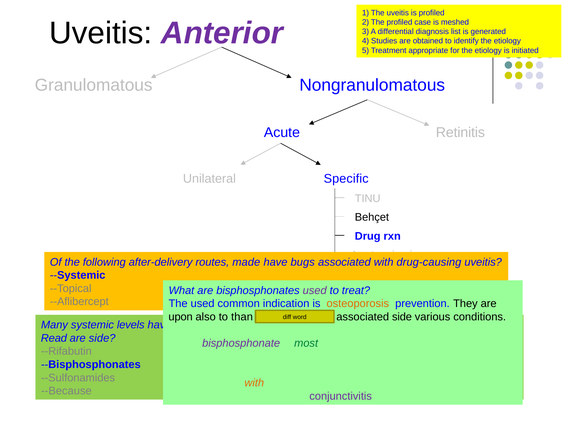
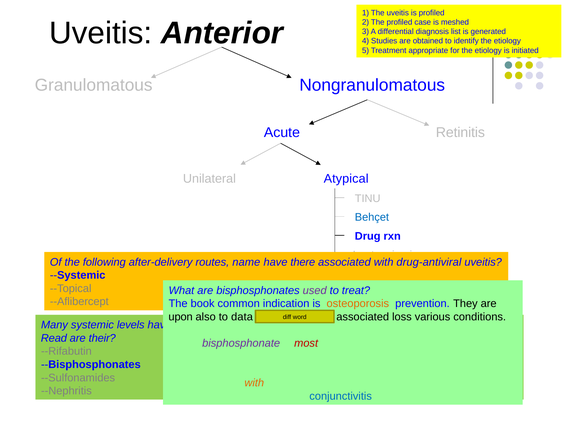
Anterior colour: purple -> black (222, 33)
Specific: Specific -> Atypical (346, 179)
Behçet colour: black -> blue (372, 218)
made: made -> name (246, 262)
bugs: bugs -> there (303, 262)
drug-causing: drug-causing -> drug-antiviral (429, 262)
The used: used -> book (203, 304)
than: than -> data (242, 317)
side: side -> loss (402, 317)
are side: side -> their (102, 339)
most colour: green -> red (306, 344)
--Because: --Because -> --Nephritis (66, 391)
conjunctivitis colour: purple -> blue (341, 397)
